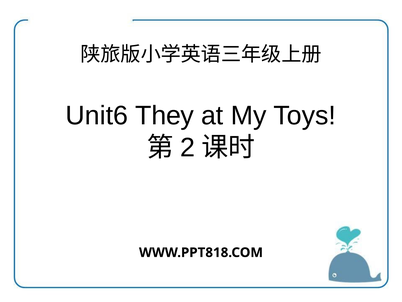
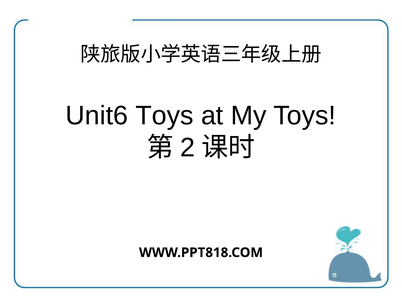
Unit6 They: They -> Toys (165, 115)
